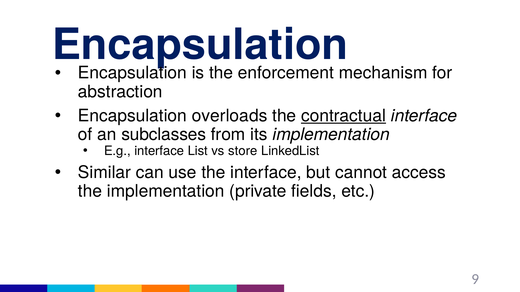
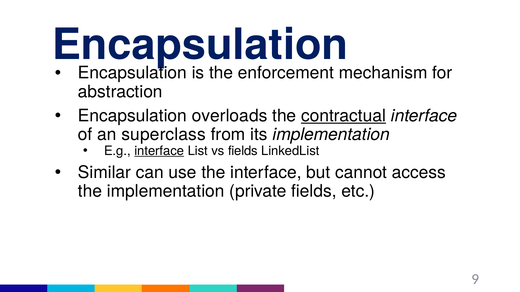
subclasses: subclasses -> superclass (164, 135)
interface underline: none -> present (159, 151)
vs store: store -> fields (243, 151)
